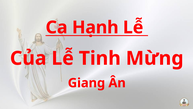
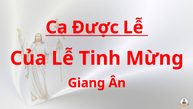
Hạnh: Hạnh -> Được (95, 27)
